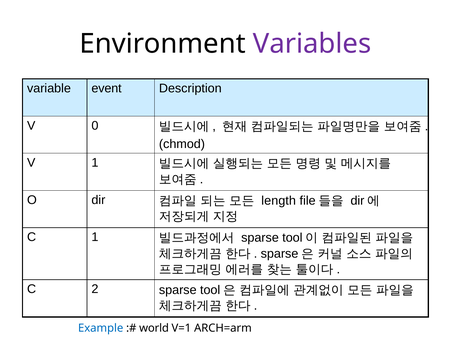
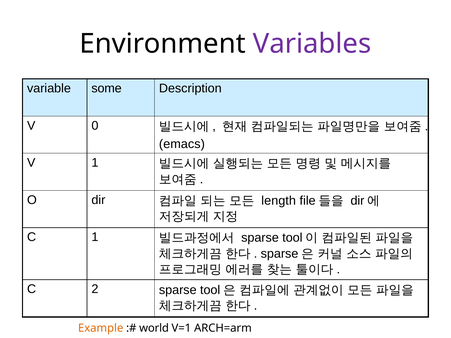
event: event -> some (107, 88)
chmod: chmod -> emacs (182, 144)
Example colour: blue -> orange (101, 328)
